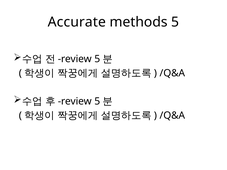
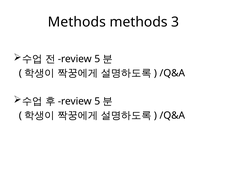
Accurate: Accurate -> Methods (77, 22)
methods 5: 5 -> 3 (175, 22)
